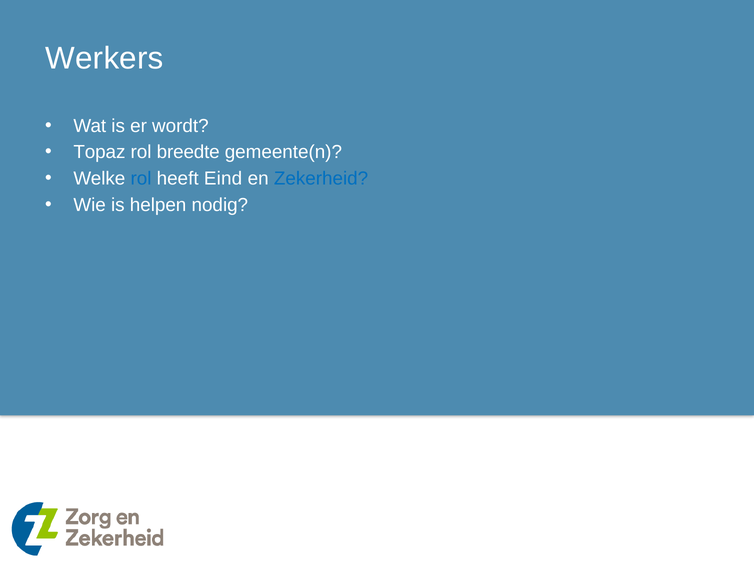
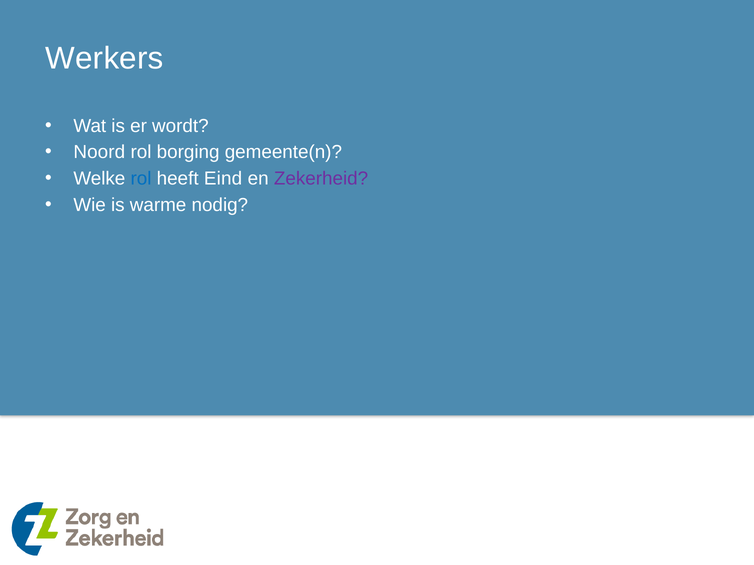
Topaz: Topaz -> Noord (99, 152)
breedte: breedte -> borging (188, 152)
Zekerheid colour: blue -> purple (321, 179)
helpen: helpen -> warme (158, 205)
